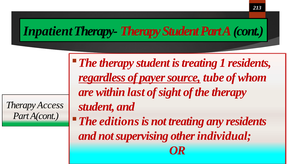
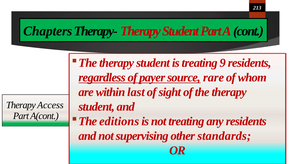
Inpatient: Inpatient -> Chapters (48, 31)
1: 1 -> 9 (223, 63)
tube: tube -> rare (214, 77)
individual: individual -> standards (224, 136)
